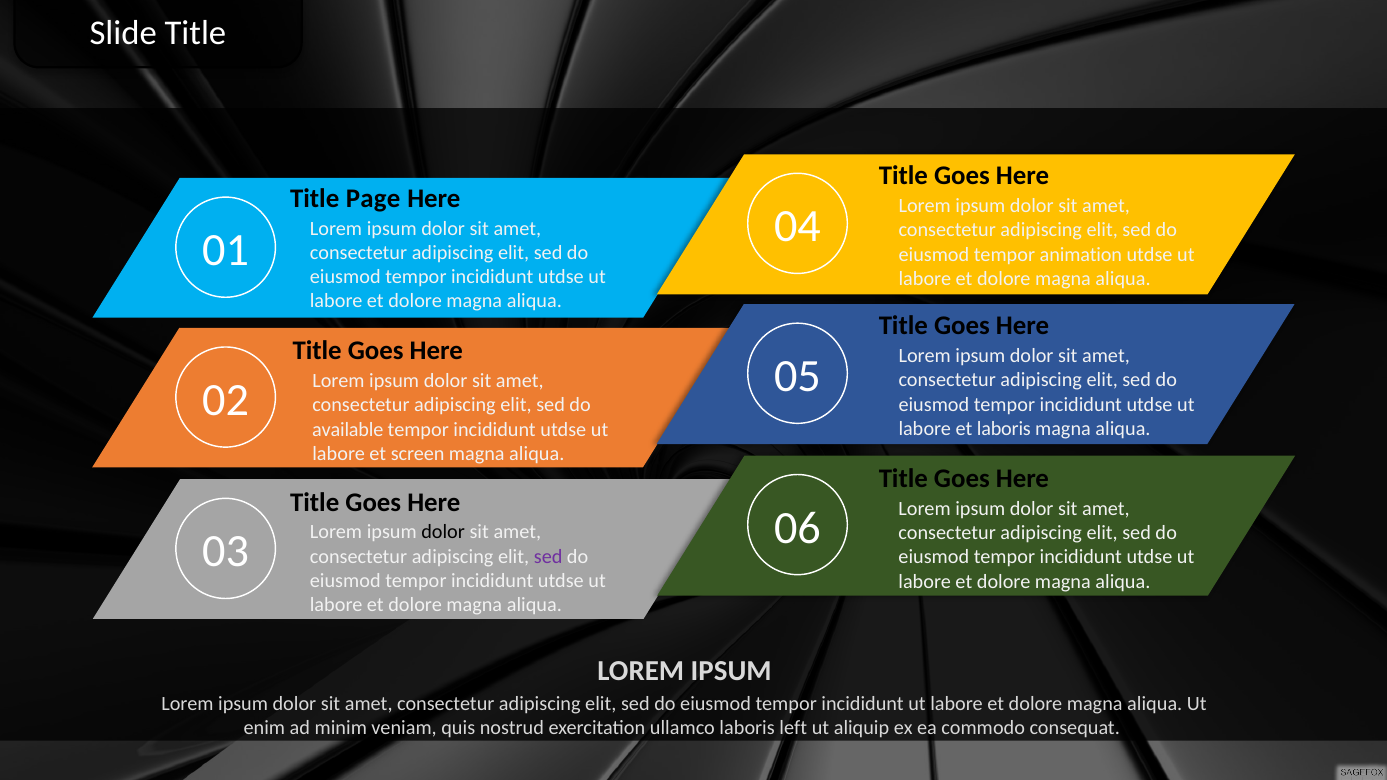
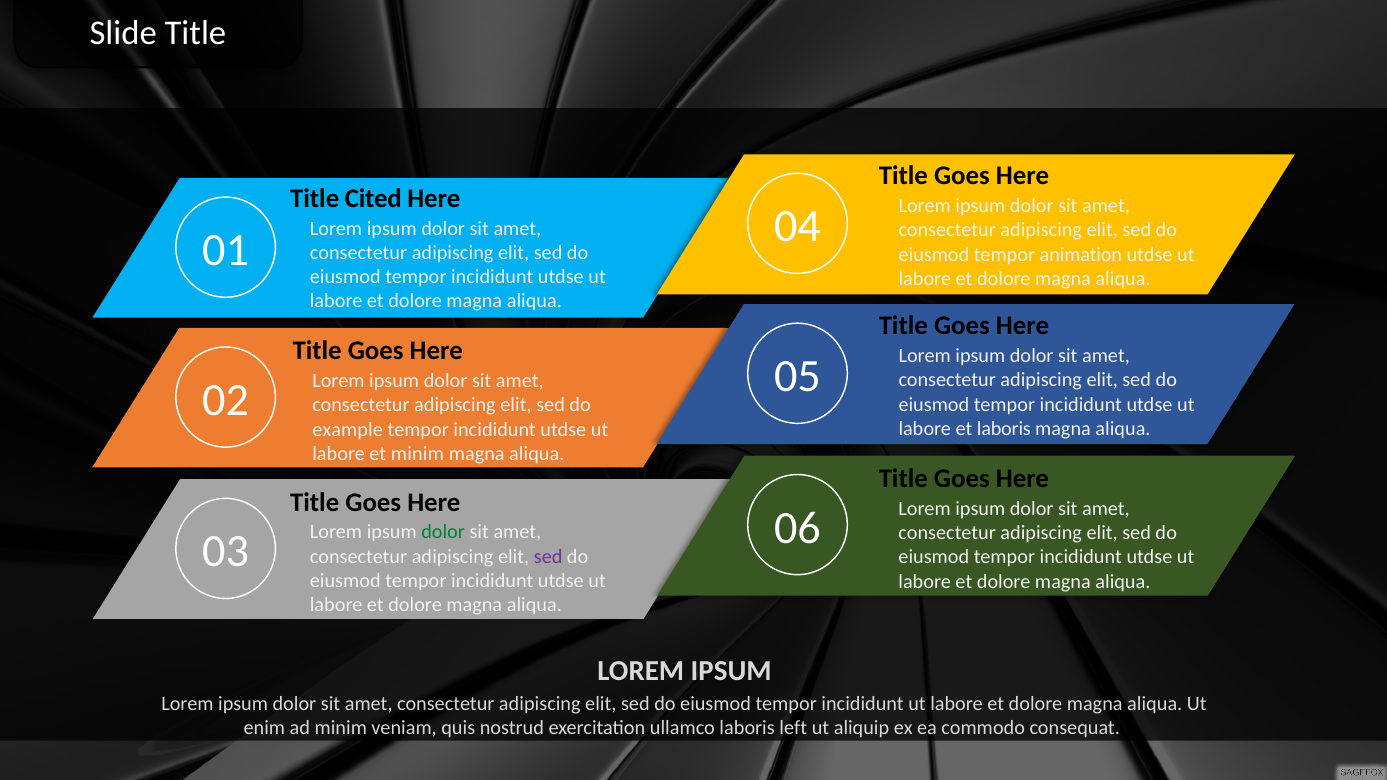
Page: Page -> Cited (373, 199)
available: available -> example (348, 430)
et screen: screen -> minim (417, 454)
dolor colour: black -> green (443, 532)
